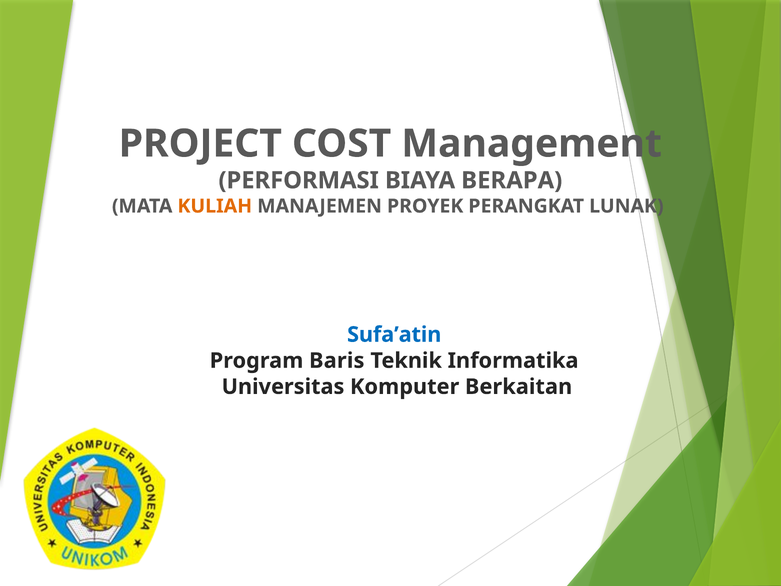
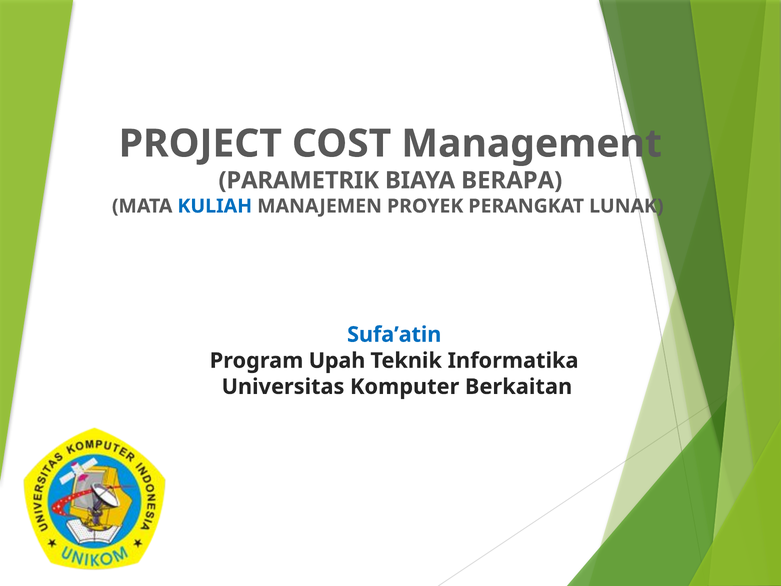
PERFORMASI: PERFORMASI -> PARAMETRIK (299, 180)
KULIAH colour: orange -> blue (215, 206)
Baris: Baris -> Upah (337, 361)
